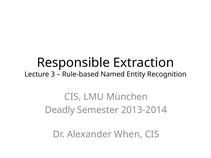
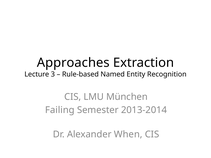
Responsible: Responsible -> Approaches (73, 63)
Deadly: Deadly -> Failing (60, 110)
